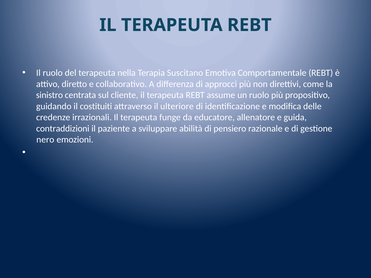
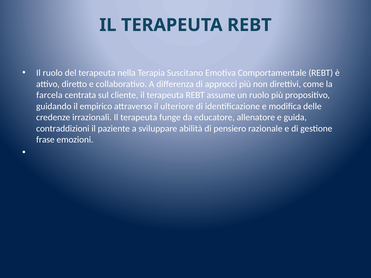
sinistro: sinistro -> farcela (49, 95)
costituiti: costituiti -> empirico (96, 106)
nero: nero -> frase (45, 140)
